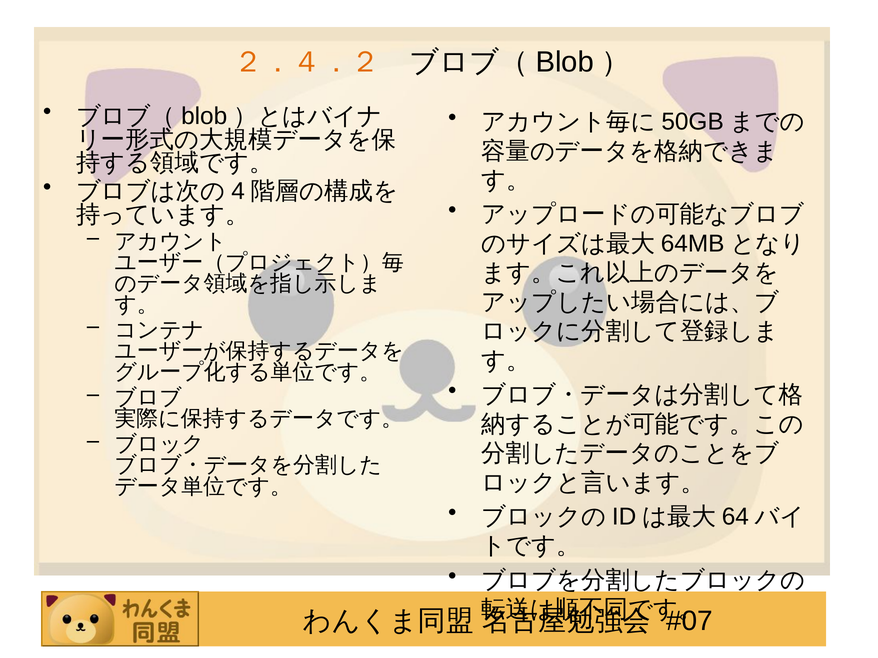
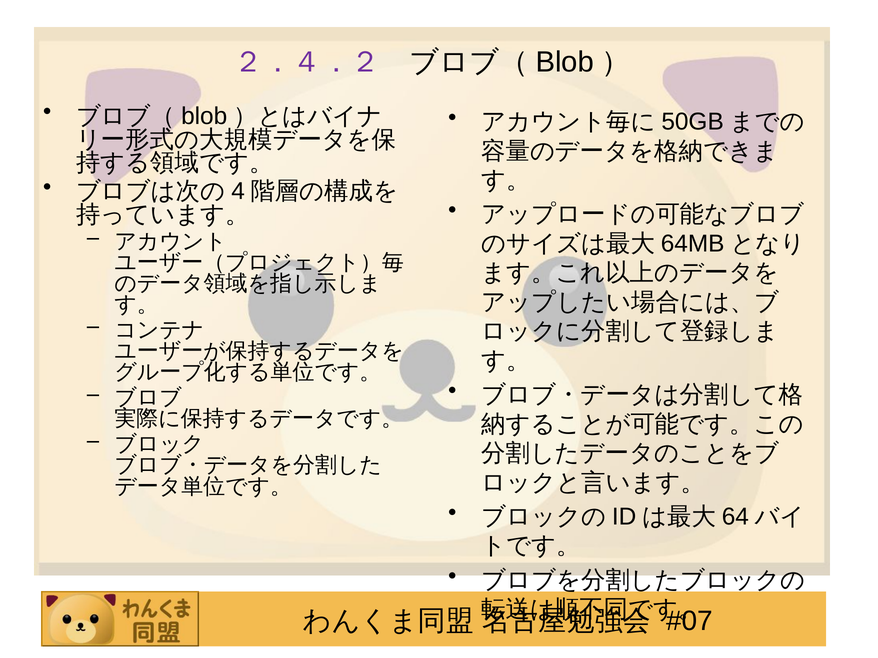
２．４．２ colour: orange -> purple (307, 62)
